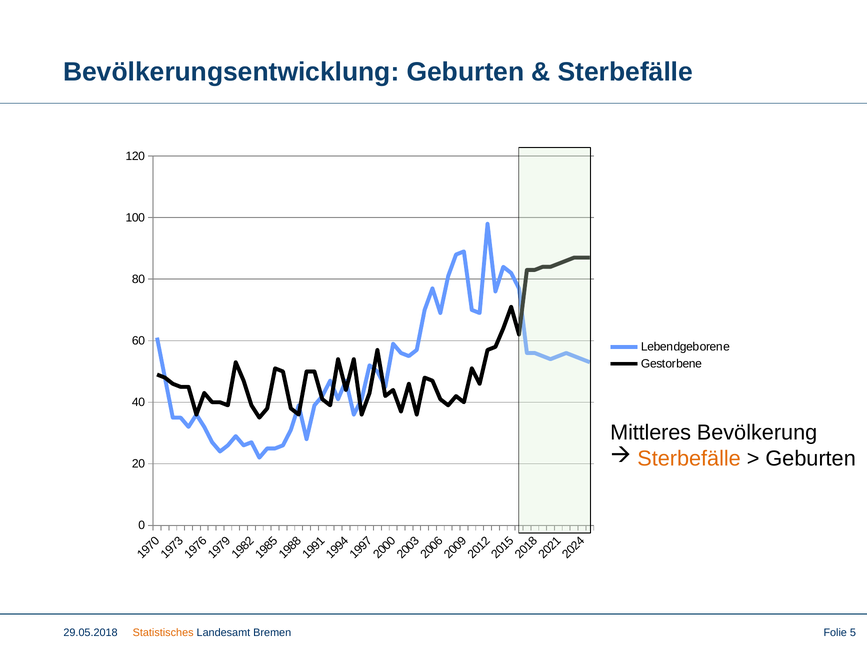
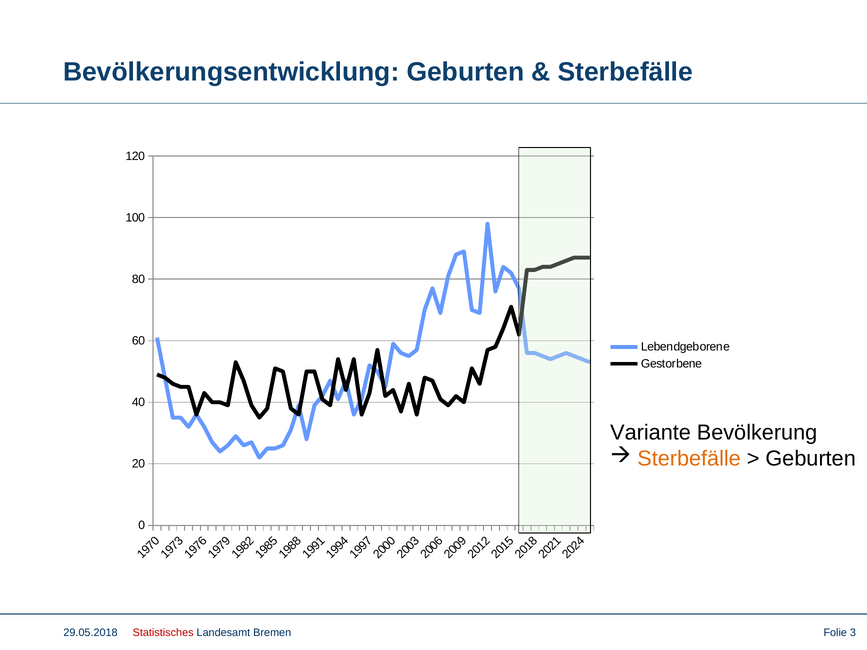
Mittleres: Mittleres -> Variante (651, 433)
Statistisches colour: orange -> red (163, 633)
Folie 5: 5 -> 3 (853, 633)
